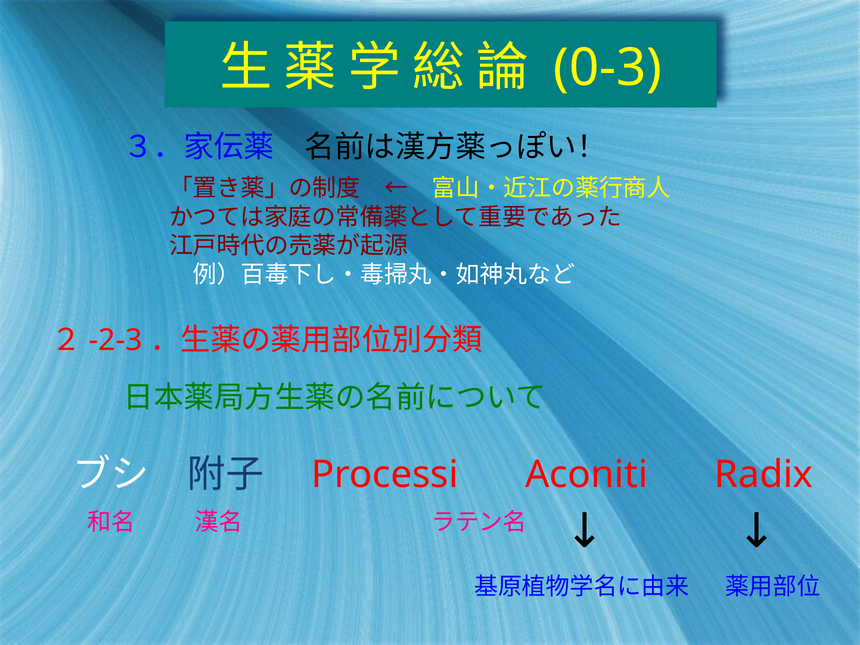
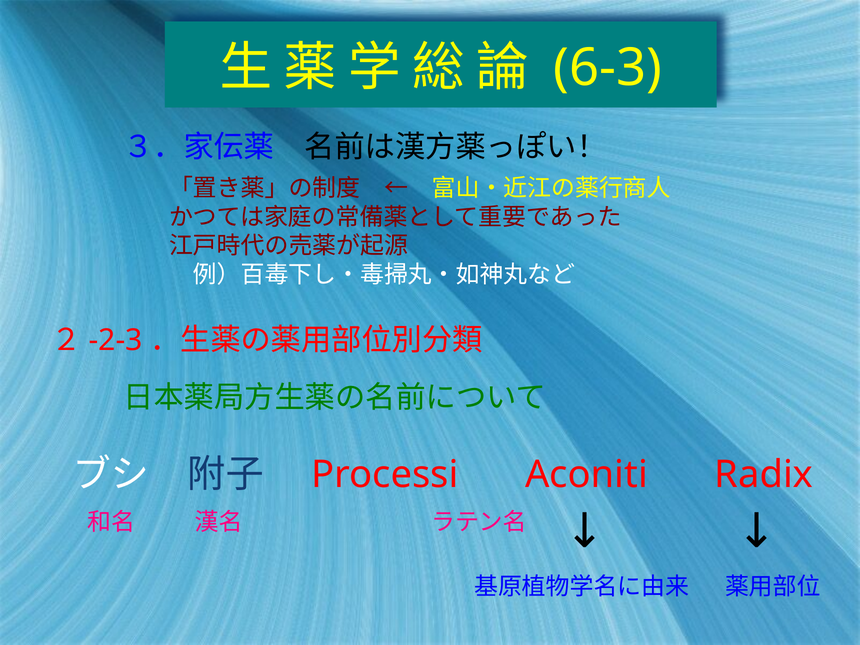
0-3: 0-3 -> 6-3 (608, 68)
